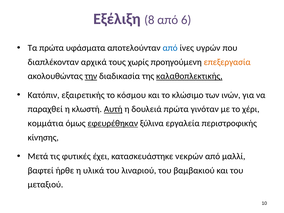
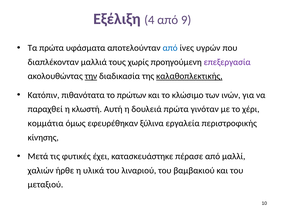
8: 8 -> 4 (149, 20)
6: 6 -> 9 (186, 20)
αρχικά: αρχικά -> μαλλιά (94, 62)
επεξεργασία colour: orange -> purple (227, 62)
εξαιρετικής: εξαιρετικής -> πιθανότατα (83, 95)
κόσμου: κόσμου -> πρώτων (132, 95)
Αυτή underline: present -> none (113, 109)
εφευρέθηκαν underline: present -> none (113, 123)
νεκρών: νεκρών -> πέρασε (189, 156)
βαφτεί: βαφτεί -> χαλιών (41, 170)
